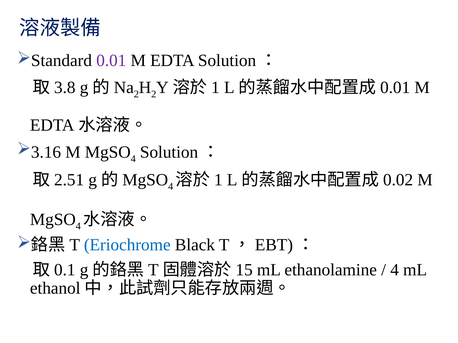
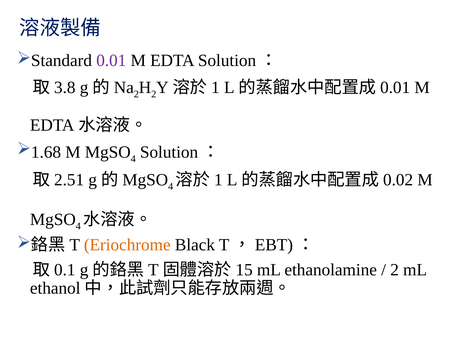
3.16: 3.16 -> 1.68 (46, 152)
Eriochrome colour: blue -> orange (127, 245)
4: 4 -> 2 (395, 270)
